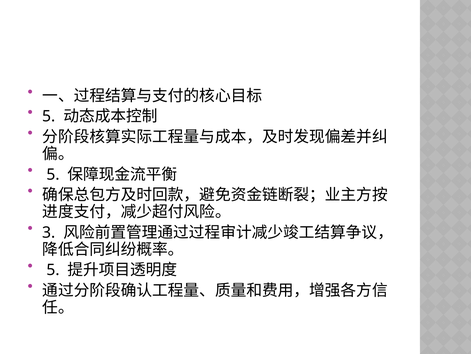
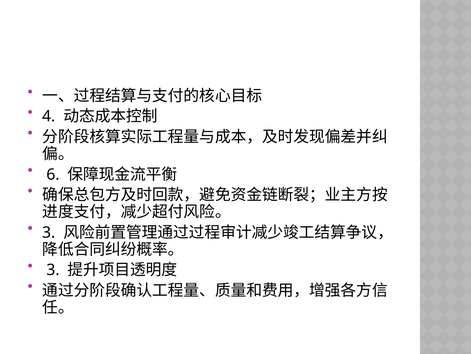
5: 5 -> 4 (49, 116)
5: 5 -> 6 (53, 174)
5: 5 -> 3 (53, 269)
